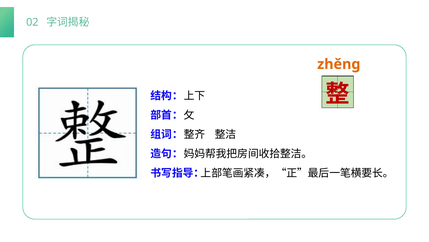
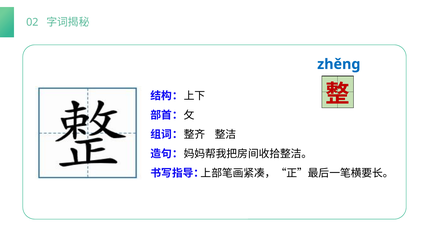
zhěnɡ colour: orange -> blue (339, 64)
